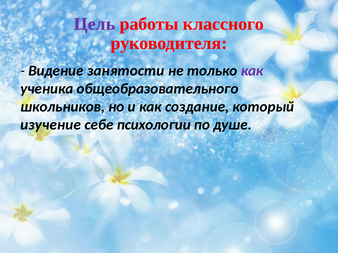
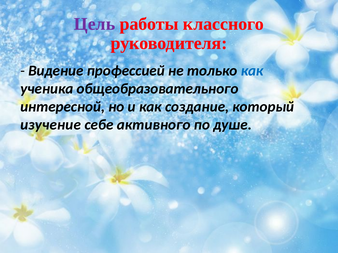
занятости: занятости -> профессией (126, 71)
как colour: purple -> blue (252, 71)
школьников: школьников -> интересной (63, 107)
психологии: психологии -> активного (154, 125)
